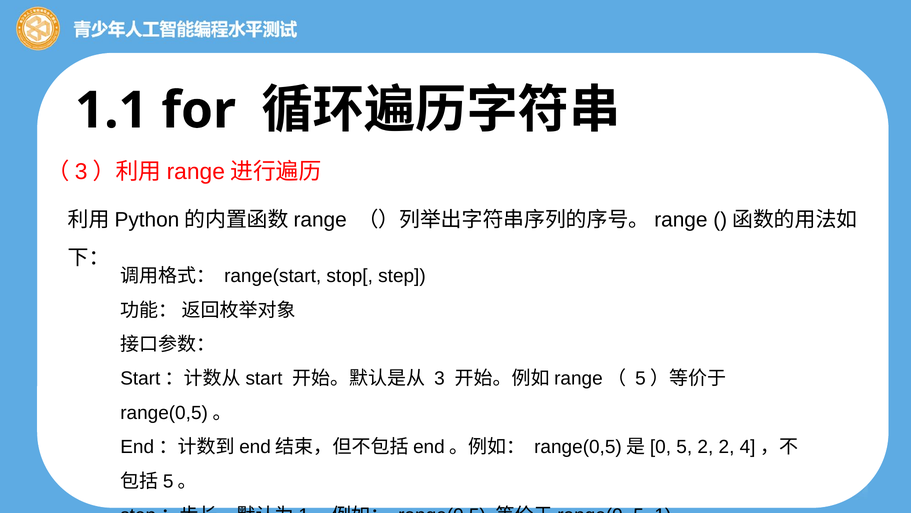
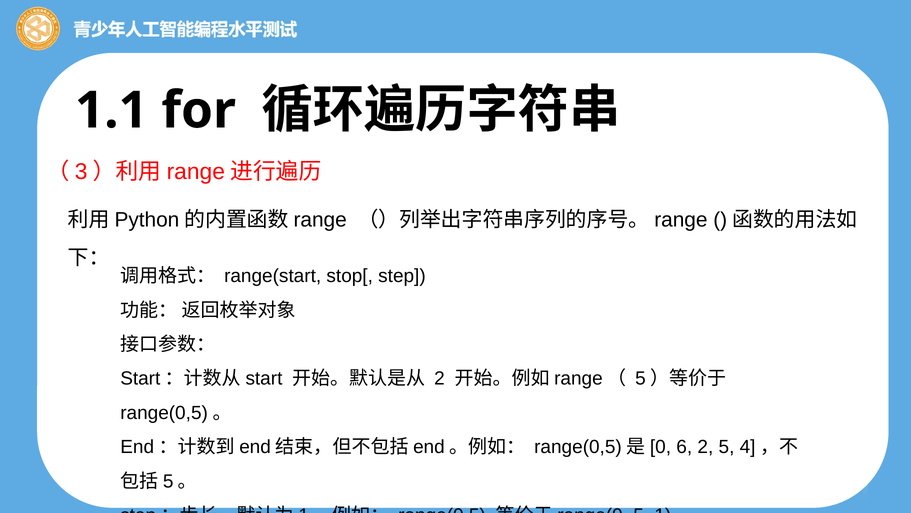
3: 3 -> 2 (439, 378)
5: 5 -> 6 (684, 447)
2 2: 2 -> 5 (727, 447)
